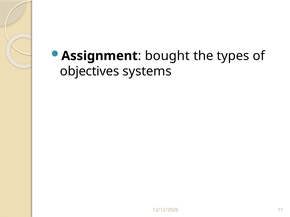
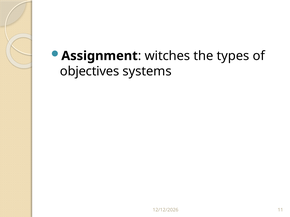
bought: bought -> witches (167, 56)
